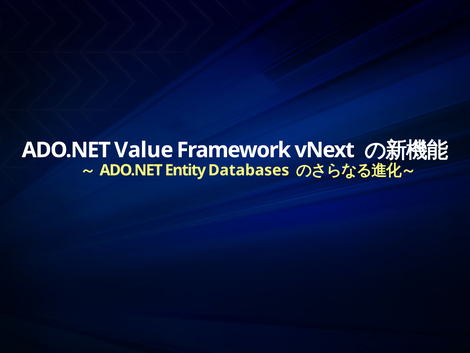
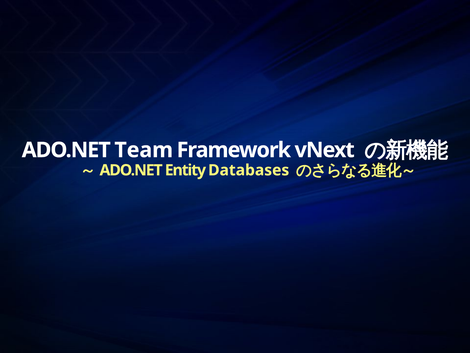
Value: Value -> Team (144, 150)
